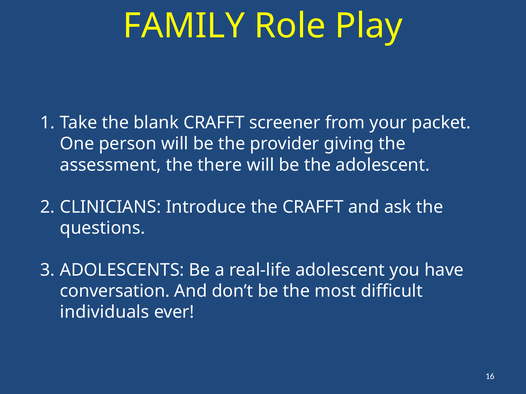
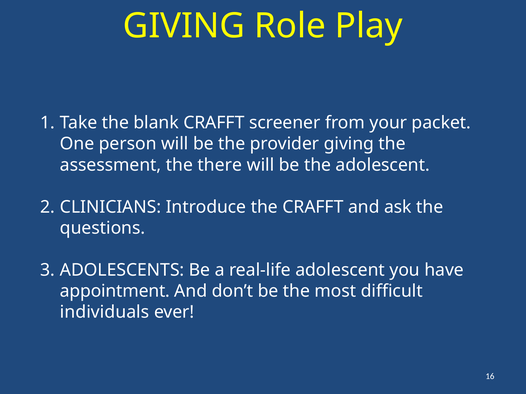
FAMILY: FAMILY -> GIVING (184, 26)
conversation: conversation -> appointment (115, 291)
